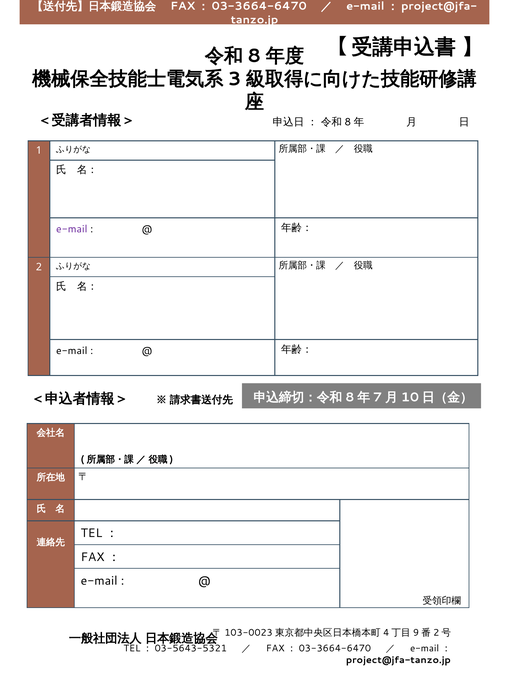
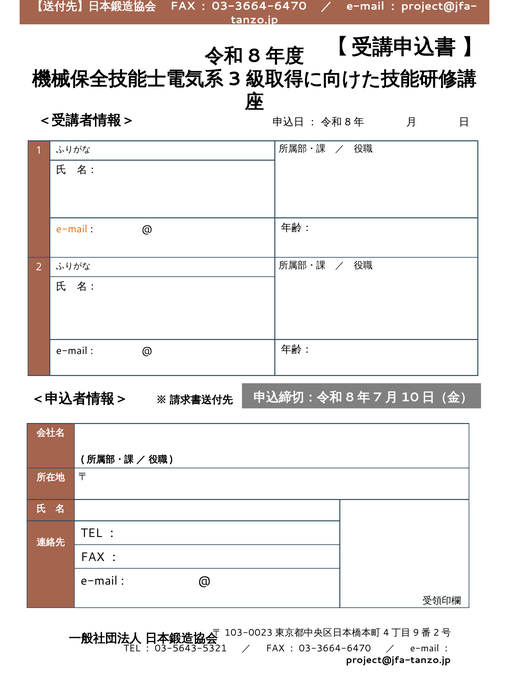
e-mail colour: purple -> orange (72, 229)
